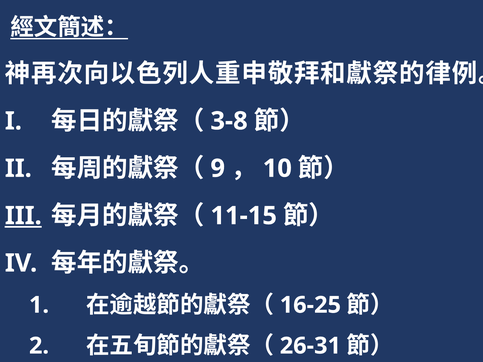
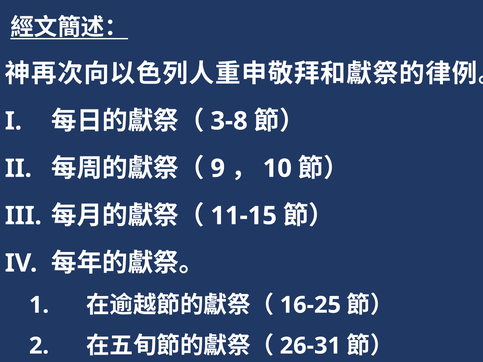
III underline: present -> none (23, 216)
